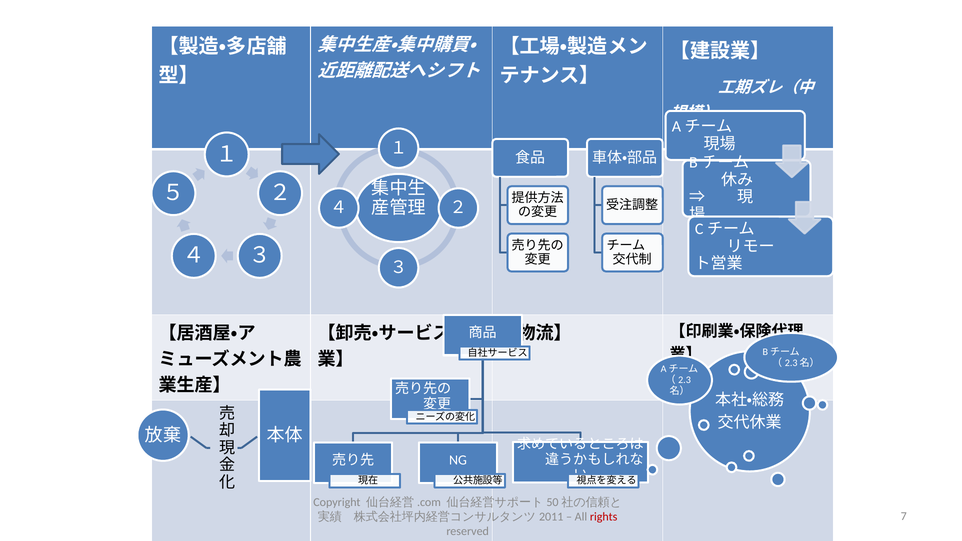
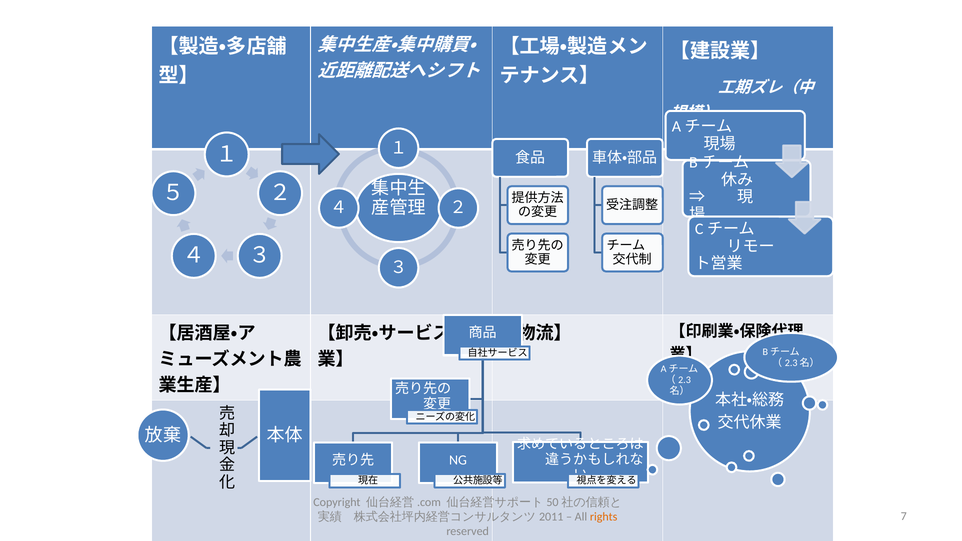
rights colour: red -> orange (604, 517)
